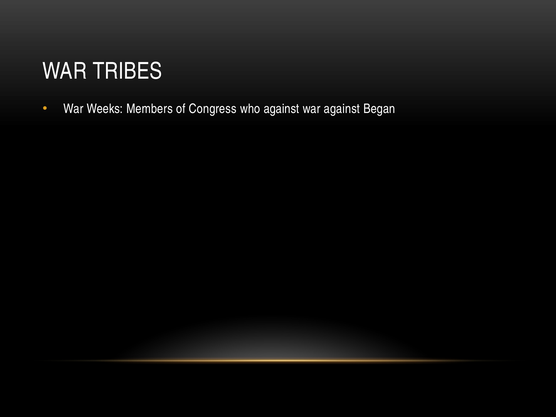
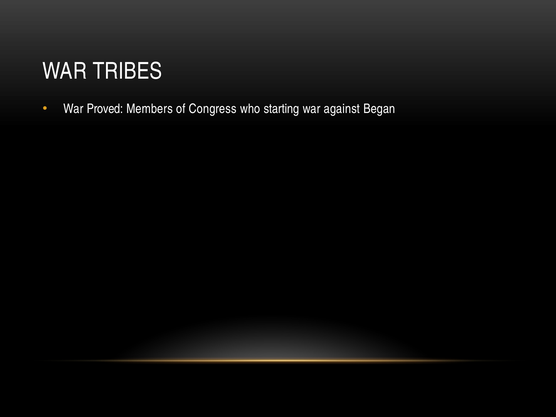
Weeks: Weeks -> Proved (105, 109)
who against: against -> starting (282, 109)
